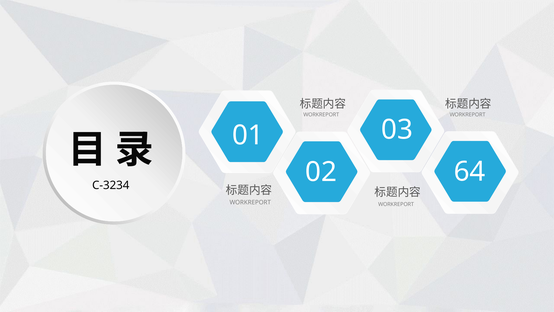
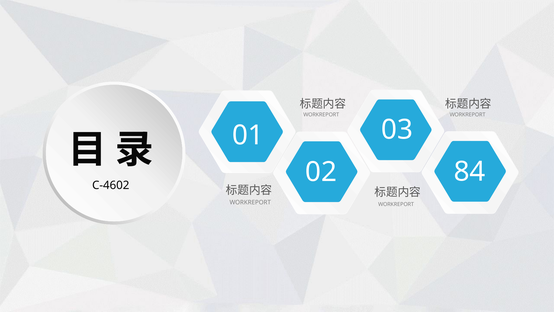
64: 64 -> 84 (470, 171)
C-3234: C-3234 -> C-4602 (111, 185)
